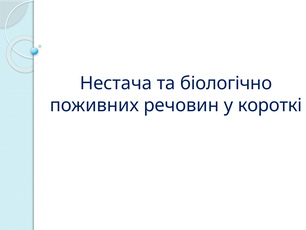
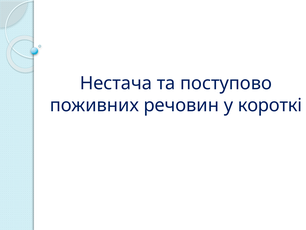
біологічно: біологічно -> поступово (226, 83)
